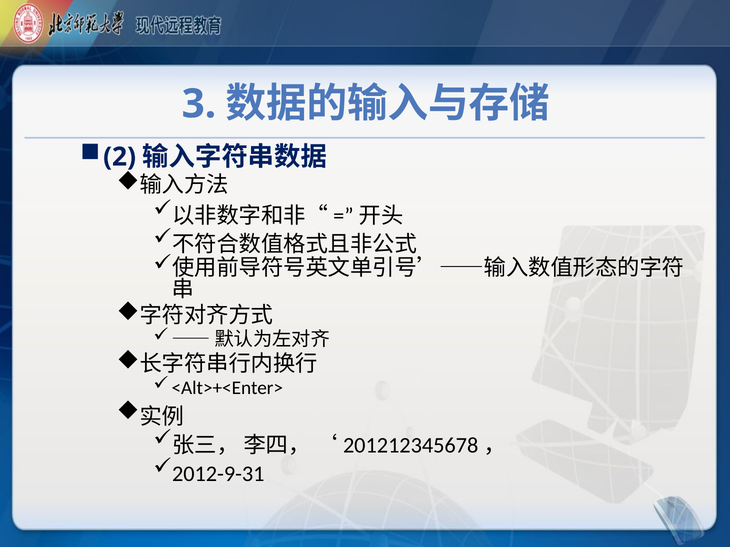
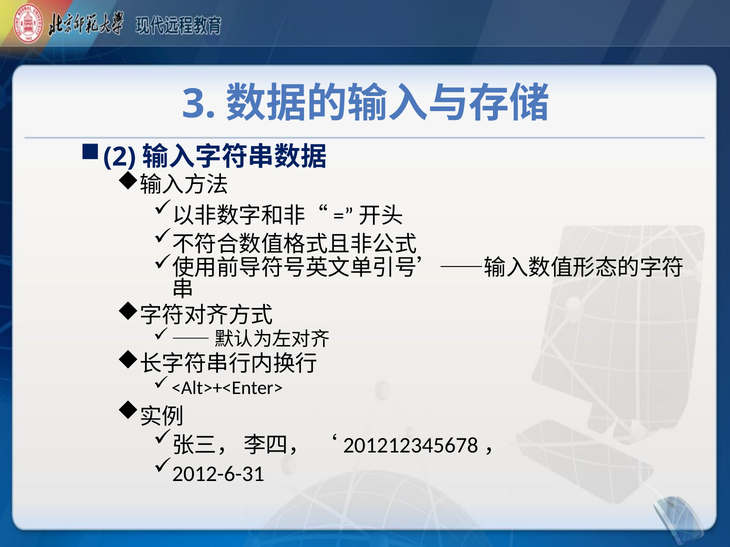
2012-9-31: 2012-9-31 -> 2012-6-31 (218, 474)
